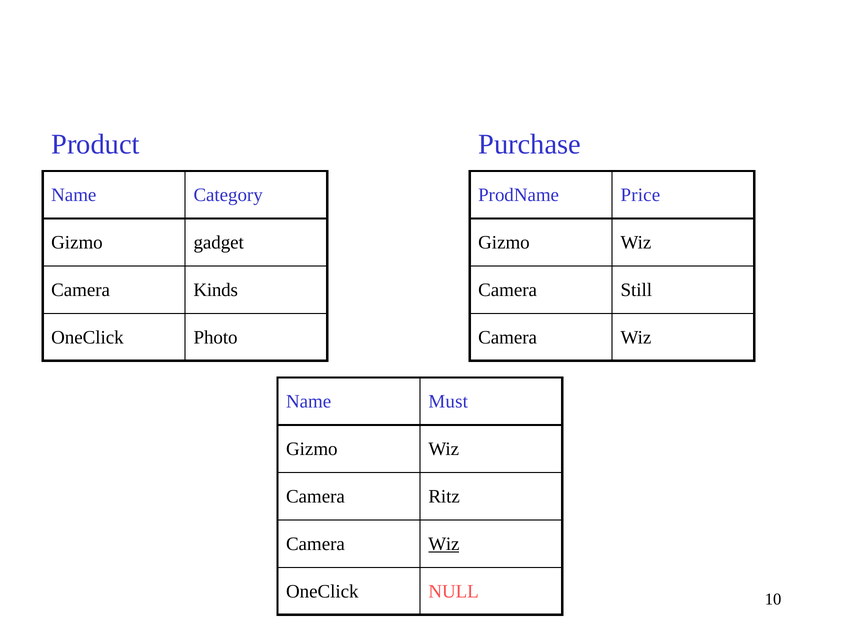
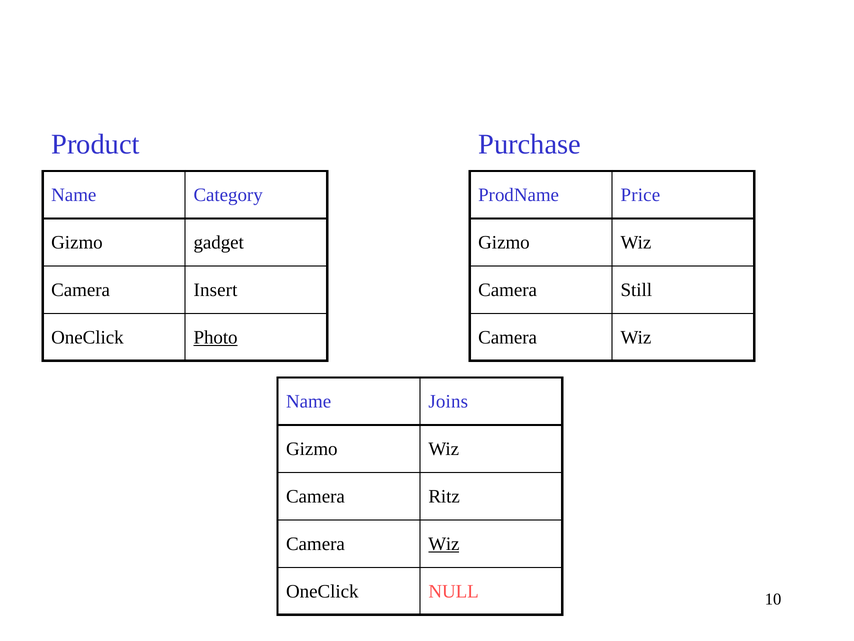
Kinds: Kinds -> Insert (215, 290)
Photo underline: none -> present (216, 337)
Must: Must -> Joins (448, 401)
